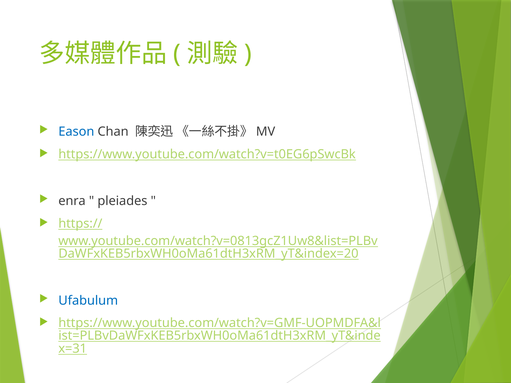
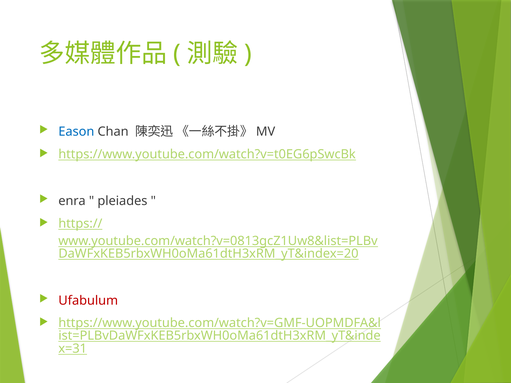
Ufabulum colour: blue -> red (88, 301)
